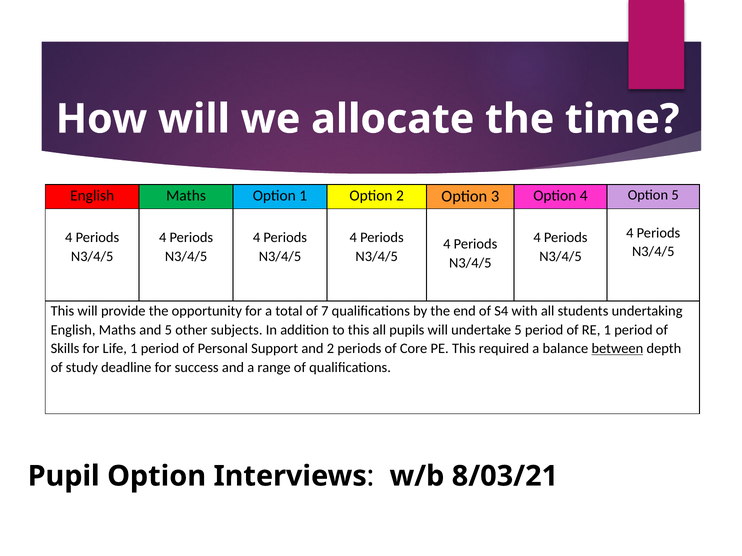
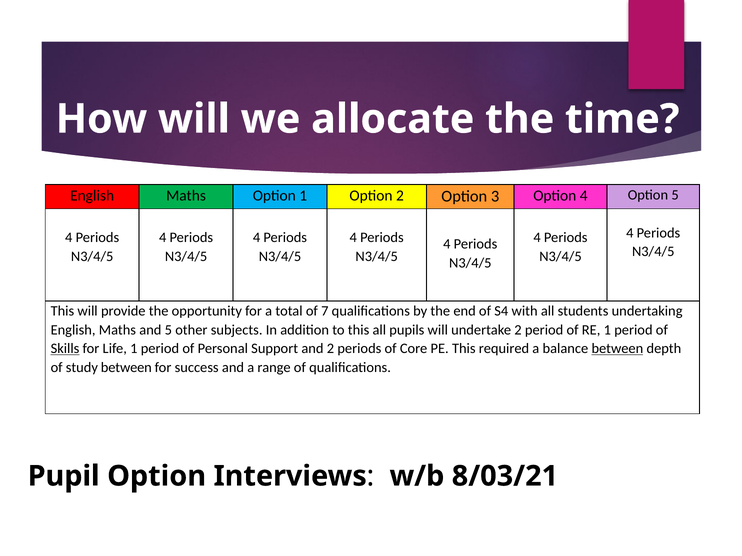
undertake 5: 5 -> 2 (518, 330)
Skills underline: none -> present (65, 349)
study deadline: deadline -> between (126, 368)
